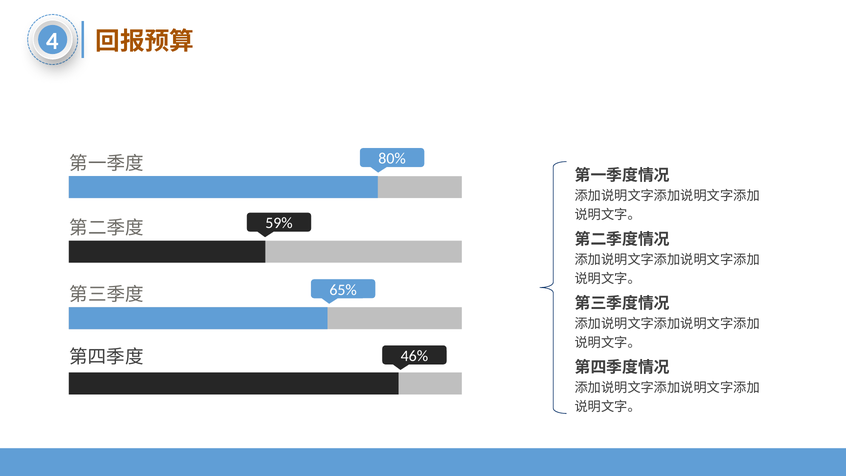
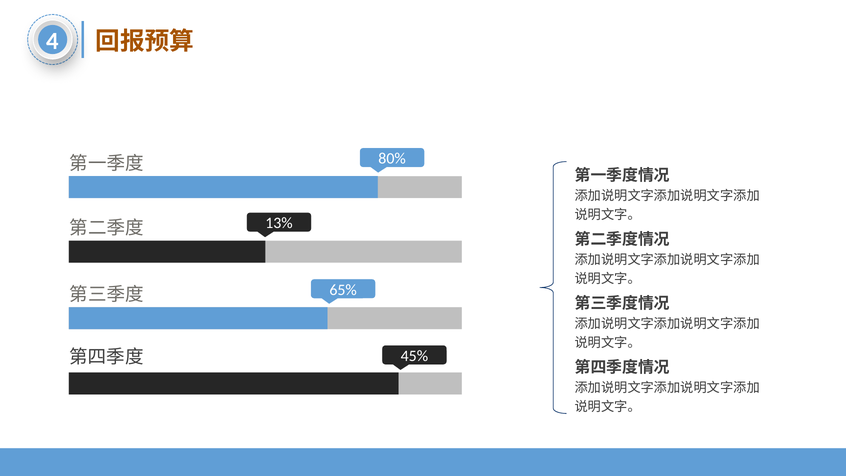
59%: 59% -> 13% (279, 223)
46%: 46% -> 45% (414, 356)
